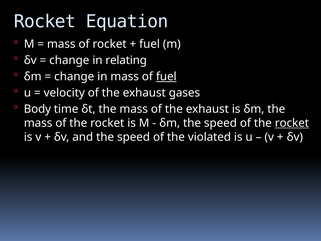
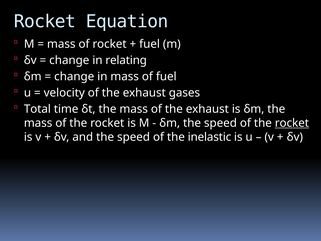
fuel underline: present -> none (166, 77)
Body: Body -> Total (37, 109)
violated: violated -> inelastic (209, 137)
